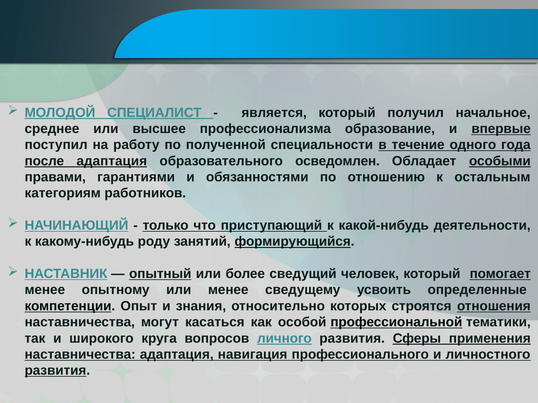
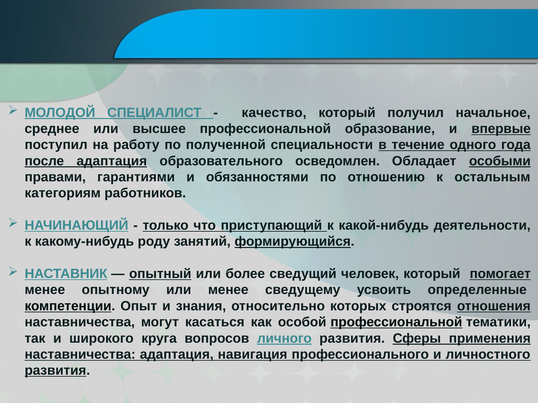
является: является -> качество (274, 113)
высшее профессионализма: профессионализма -> профессиональной (265, 129)
